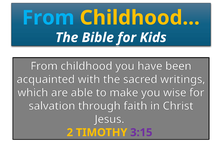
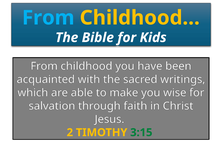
3:15 colour: purple -> green (141, 133)
